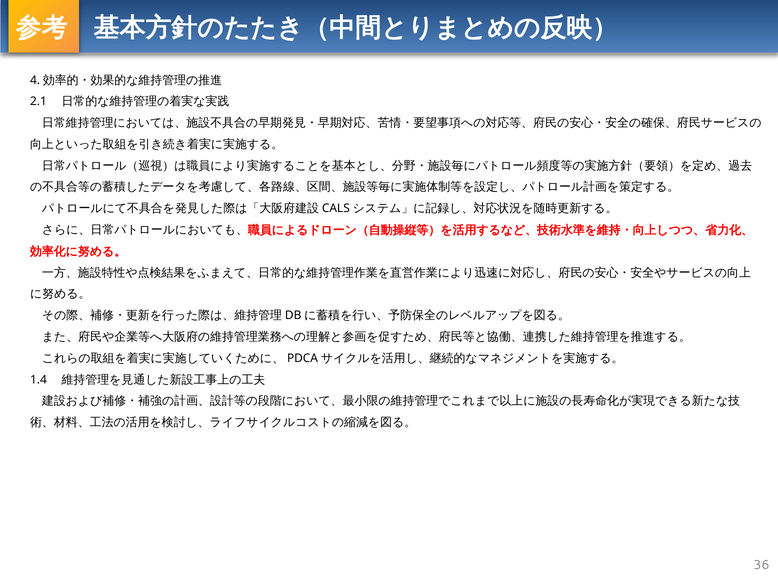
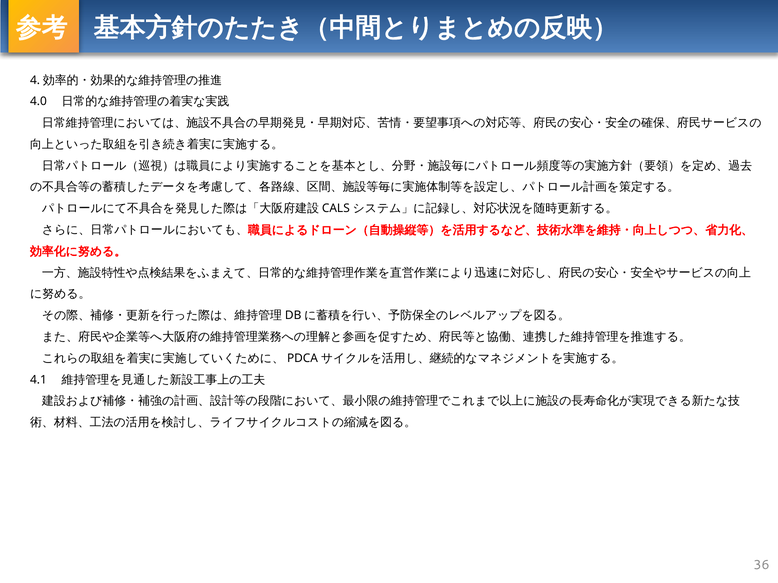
2.1: 2.1 -> 4.0 (38, 102)
1.4: 1.4 -> 4.1 (38, 380)
